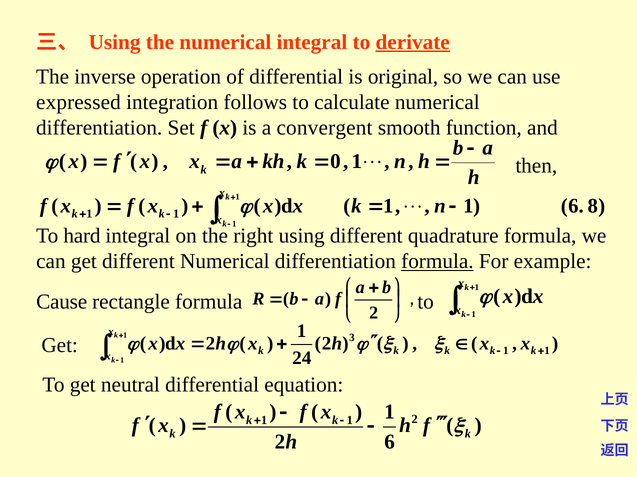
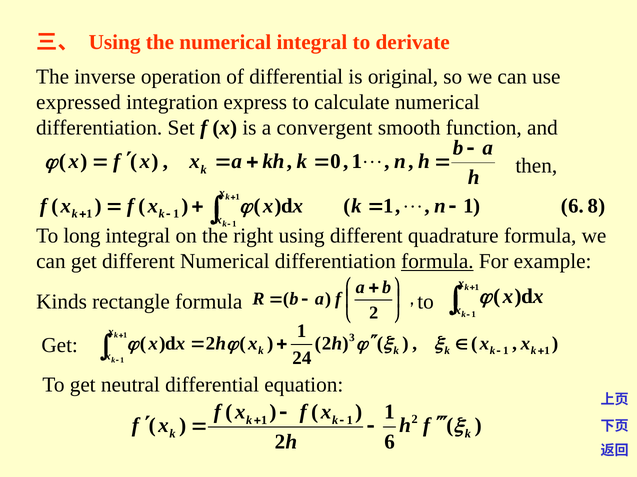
derivate underline: present -> none (413, 42)
follows: follows -> express (255, 103)
hard: hard -> long (82, 236)
Cause: Cause -> Kinds (62, 302)
